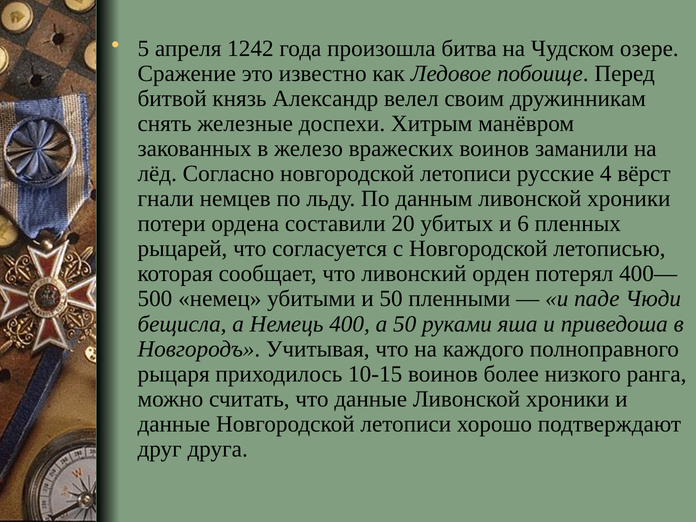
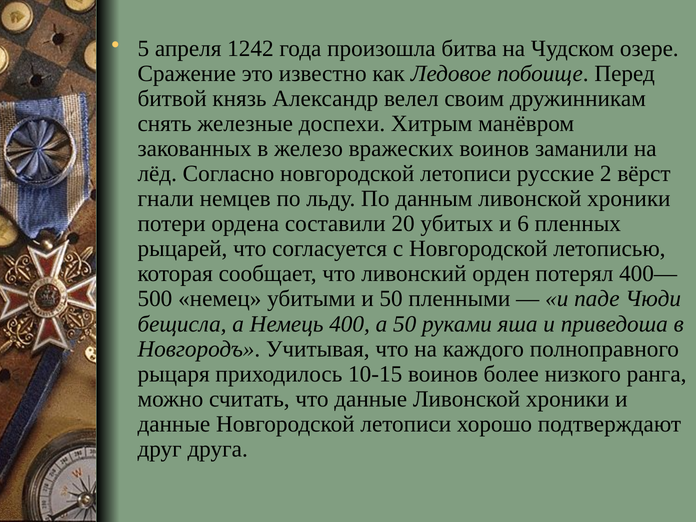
4: 4 -> 2 (606, 174)
